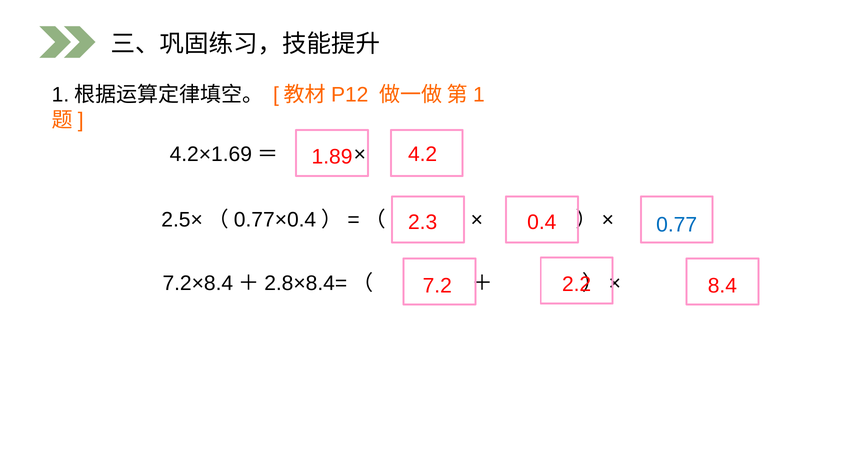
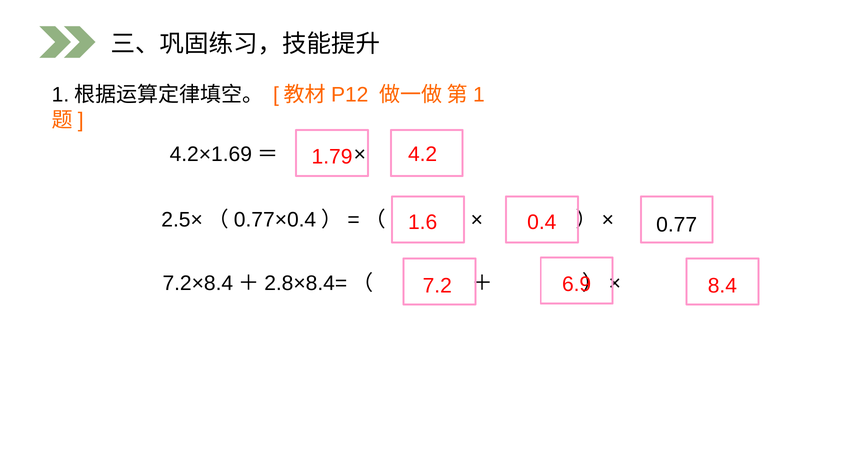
1.89: 1.89 -> 1.79 (332, 157)
2.3: 2.3 -> 1.6 (423, 222)
0.77 colour: blue -> black (677, 225)
2.2: 2.2 -> 6.9 (577, 284)
